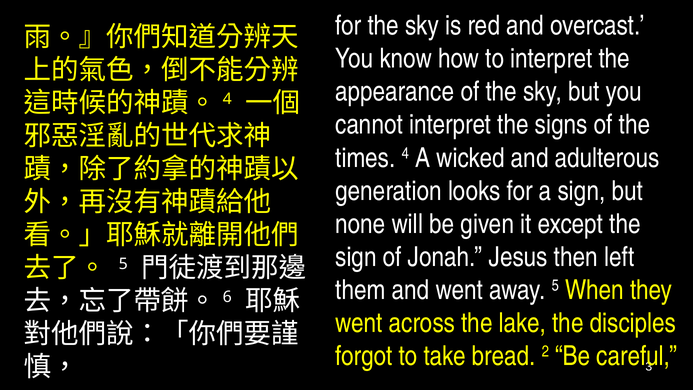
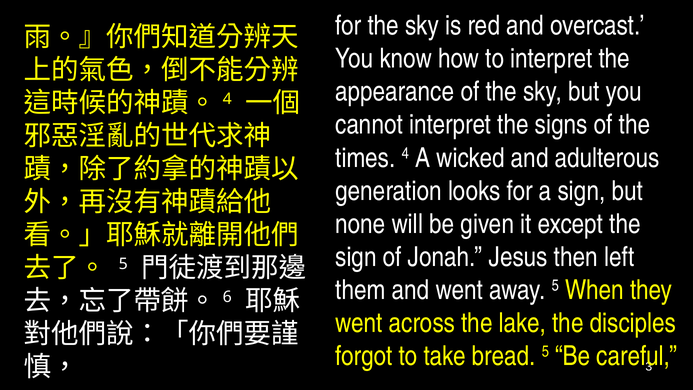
bread 2: 2 -> 5 (545, 351)
